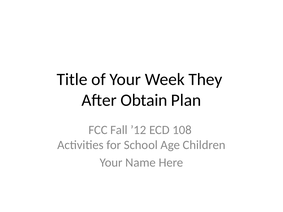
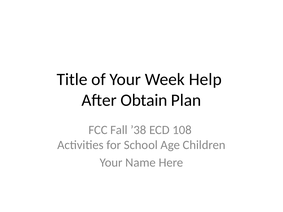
They: They -> Help (205, 80)
’12: ’12 -> ’38 (138, 130)
